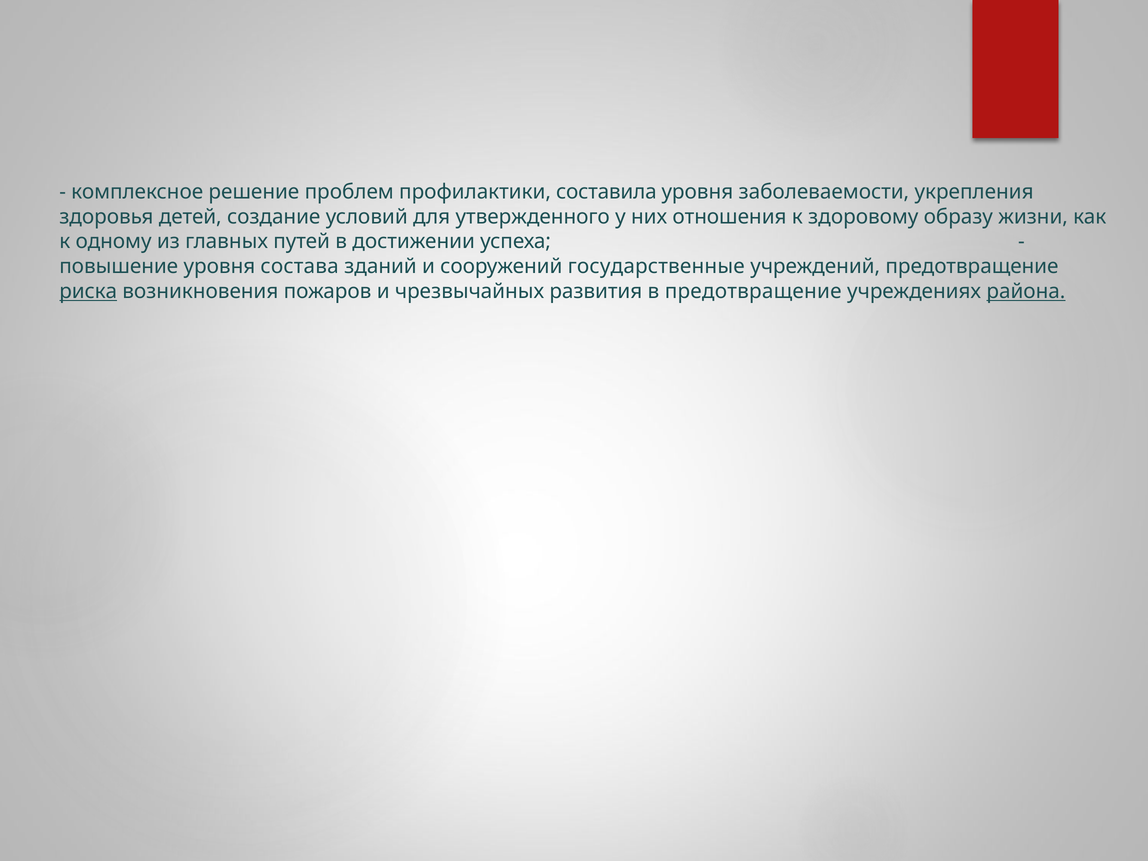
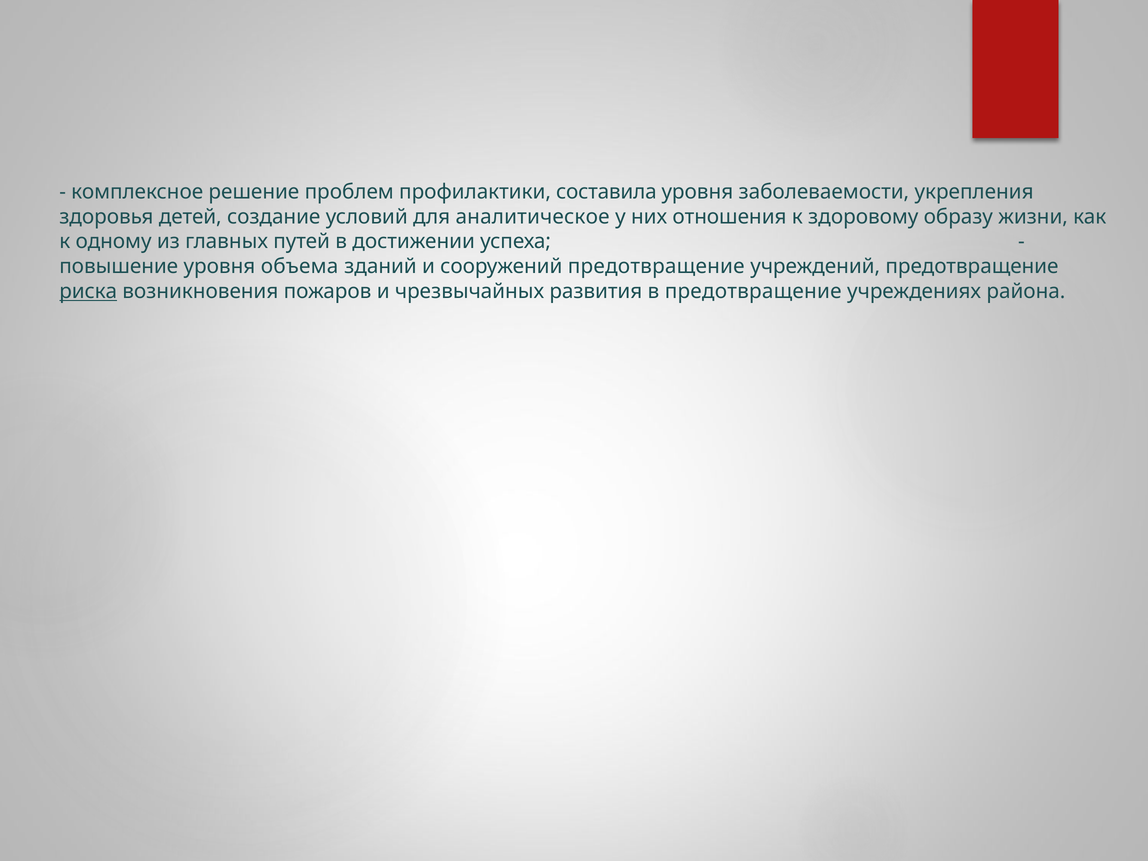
утвержденного: утвержденного -> аналитическое (533, 217)
состава: состава -> объема (300, 267)
сооружений государственные: государственные -> предотвращение (656, 267)
района underline: present -> none (1026, 291)
